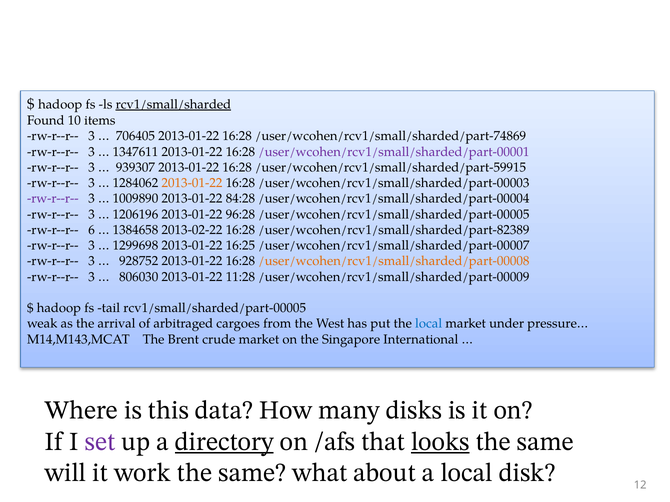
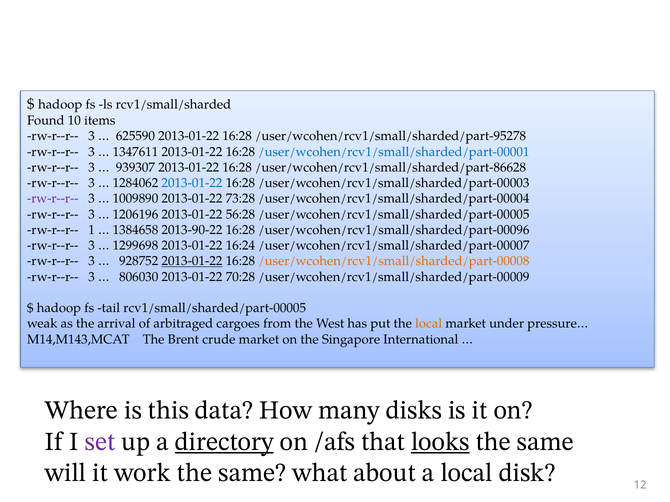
rcv1/small/sharded underline: present -> none (173, 105)
706405: 706405 -> 625590 (135, 136)
/user/wcohen/rcv1/small/sharded/part-74869: /user/wcohen/rcv1/small/sharded/part-74869 -> /user/wcohen/rcv1/small/sharded/part-95278 (391, 136)
/user/wcohen/rcv1/small/sharded/part-00001 colour: purple -> blue (394, 152)
/user/wcohen/rcv1/small/sharded/part-59915: /user/wcohen/rcv1/small/sharded/part-59915 -> /user/wcohen/rcv1/small/sharded/part-86628 (391, 168)
2013-01-22 colour: orange -> blue (192, 183)
84:28: 84:28 -> 73:28 (240, 199)
96:28: 96:28 -> 56:28 (240, 215)
6: 6 -> 1 (92, 230)
2013-02-22: 2013-02-22 -> 2013-90-22 (192, 230)
/user/wcohen/rcv1/small/sharded/part-82389: /user/wcohen/rcv1/small/sharded/part-82389 -> /user/wcohen/rcv1/small/sharded/part-00096 (394, 230)
16:25: 16:25 -> 16:24 (240, 246)
2013-01-22 underline: none -> present (192, 261)
11:28: 11:28 -> 70:28 (240, 277)
local colour: blue -> orange (429, 324)
